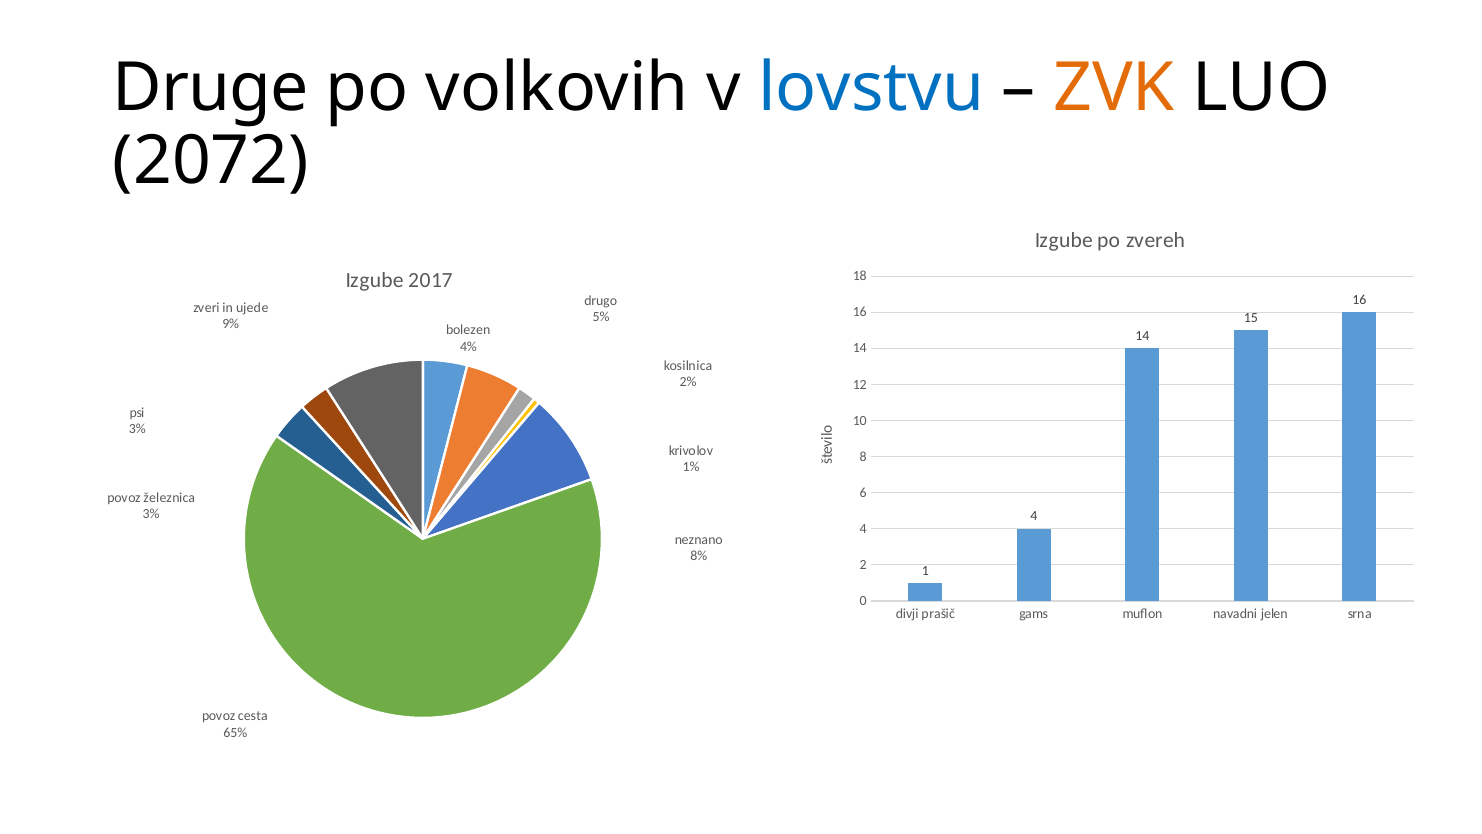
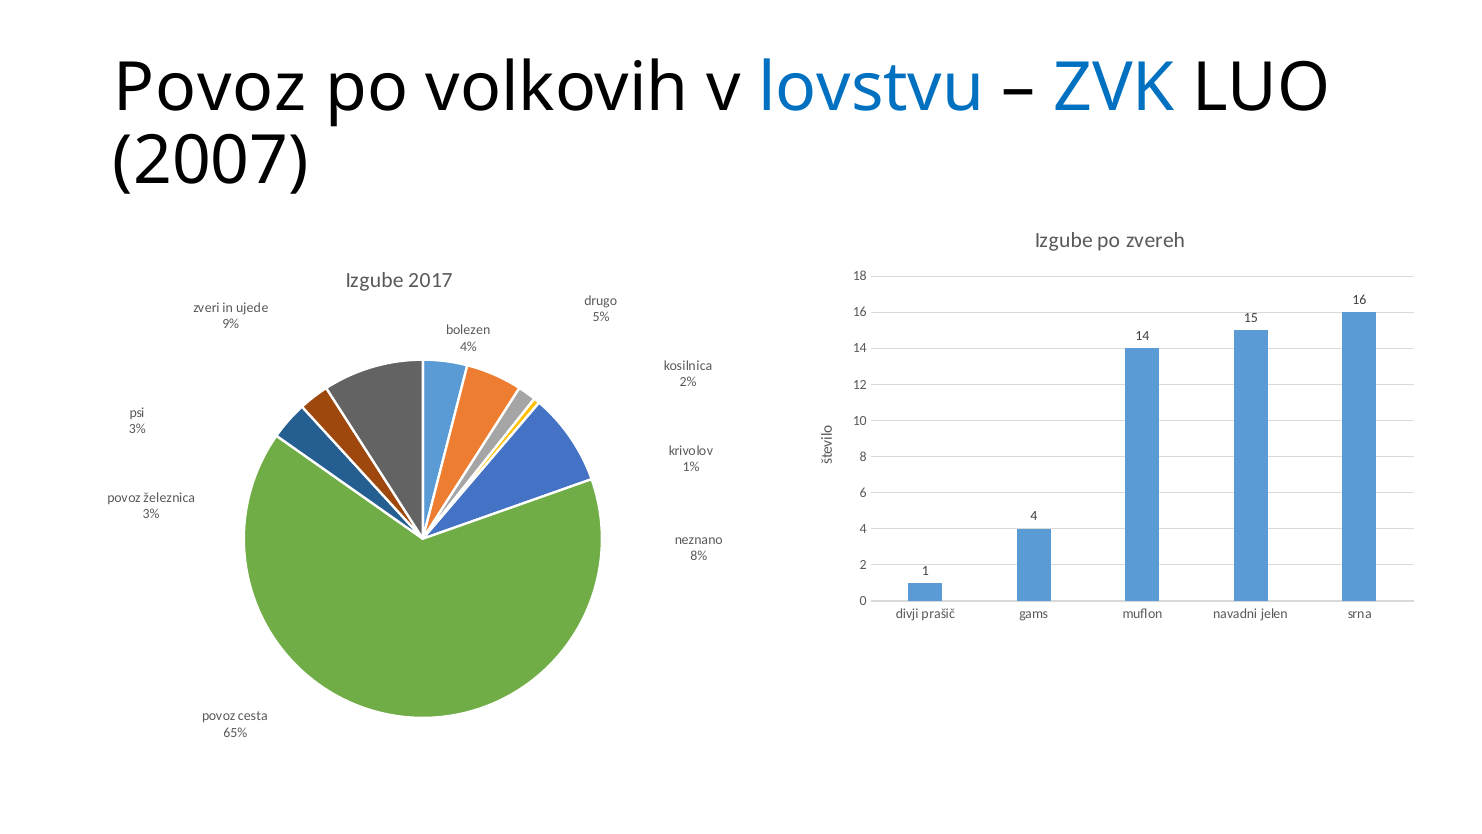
Druge: Druge -> Povoz (210, 88)
ZVK colour: orange -> blue (1114, 88)
2072: 2072 -> 2007 (211, 161)
